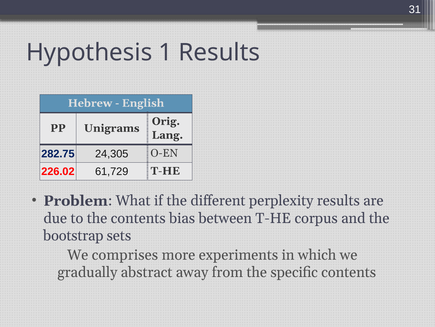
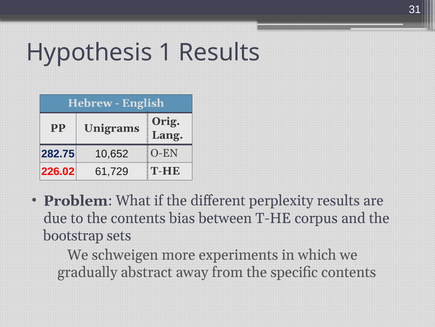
24,305: 24,305 -> 10,652 (112, 154)
comprises: comprises -> schweigen (125, 254)
